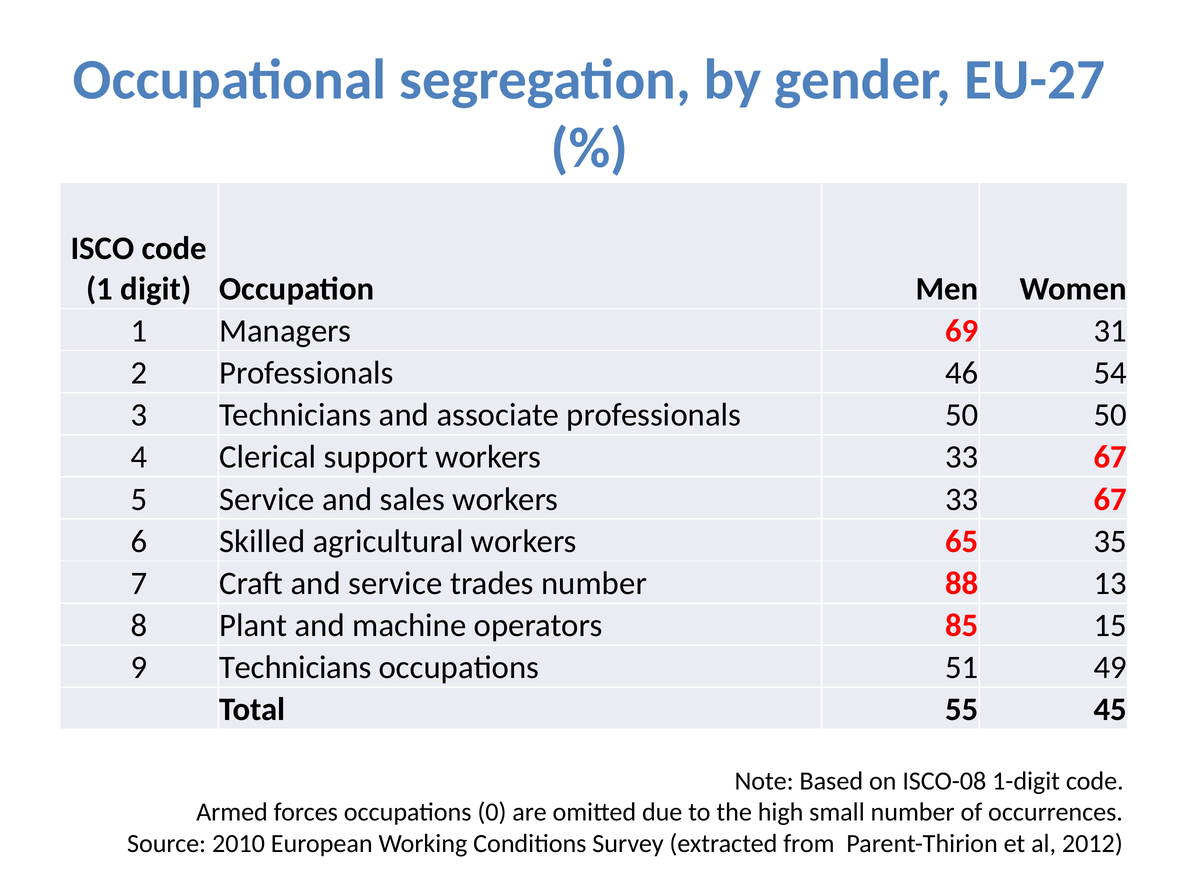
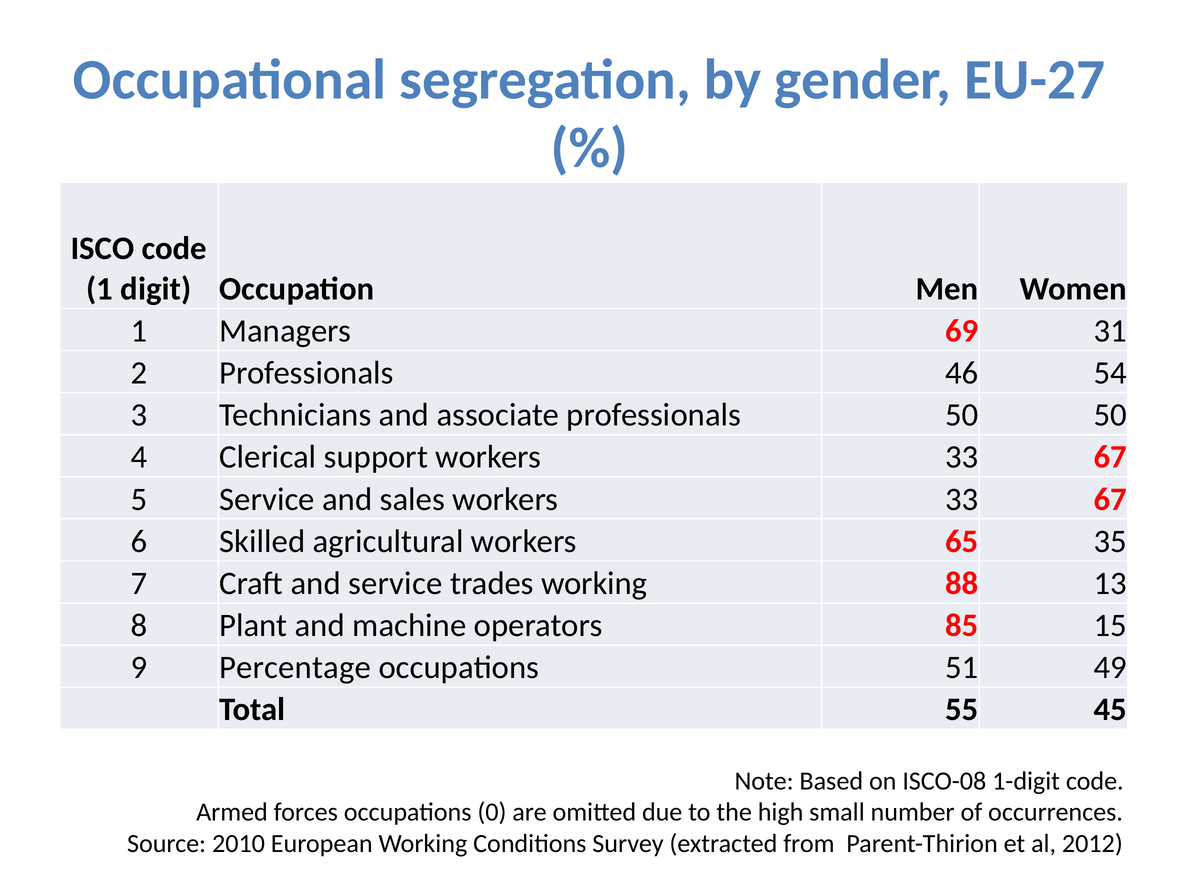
trades number: number -> working (594, 584)
9 Technicians: Technicians -> Percentage (295, 668)
